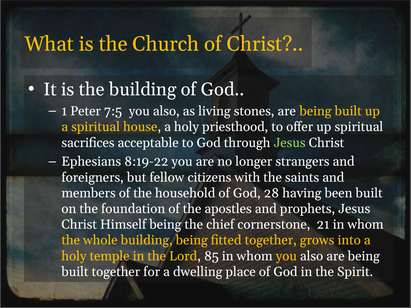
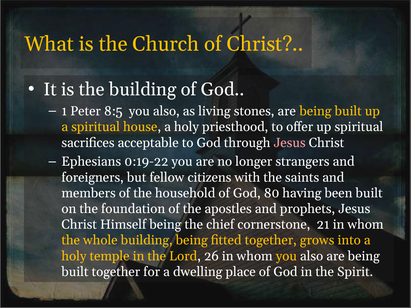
7:5: 7:5 -> 8:5 (113, 111)
Jesus colour: light green -> pink (290, 143)
8:19-22: 8:19-22 -> 0:19-22 (146, 162)
28: 28 -> 80 (272, 193)
85: 85 -> 26 (211, 256)
